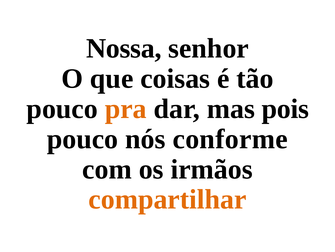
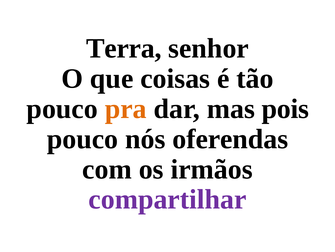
Nossa: Nossa -> Terra (124, 48)
conforme: conforme -> oferendas (230, 139)
compartilhar colour: orange -> purple (167, 199)
